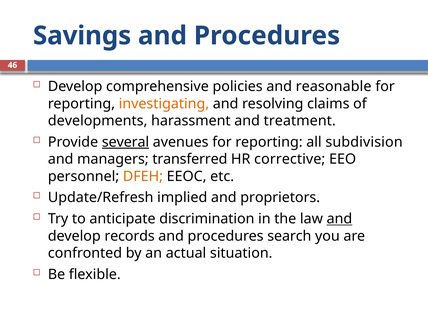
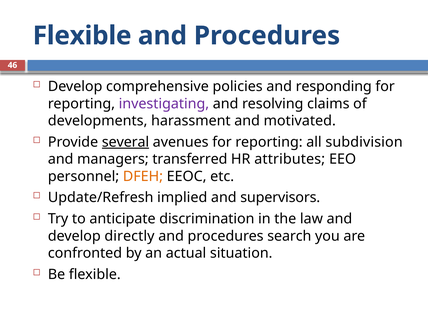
Savings: Savings -> Flexible (82, 36)
reasonable: reasonable -> responding (334, 87)
investigating colour: orange -> purple (164, 104)
treatment: treatment -> motivated (300, 121)
corrective: corrective -> attributes (290, 159)
proprietors: proprietors -> supervisors (280, 198)
and underline: present -> none (339, 219)
records: records -> directly (129, 236)
